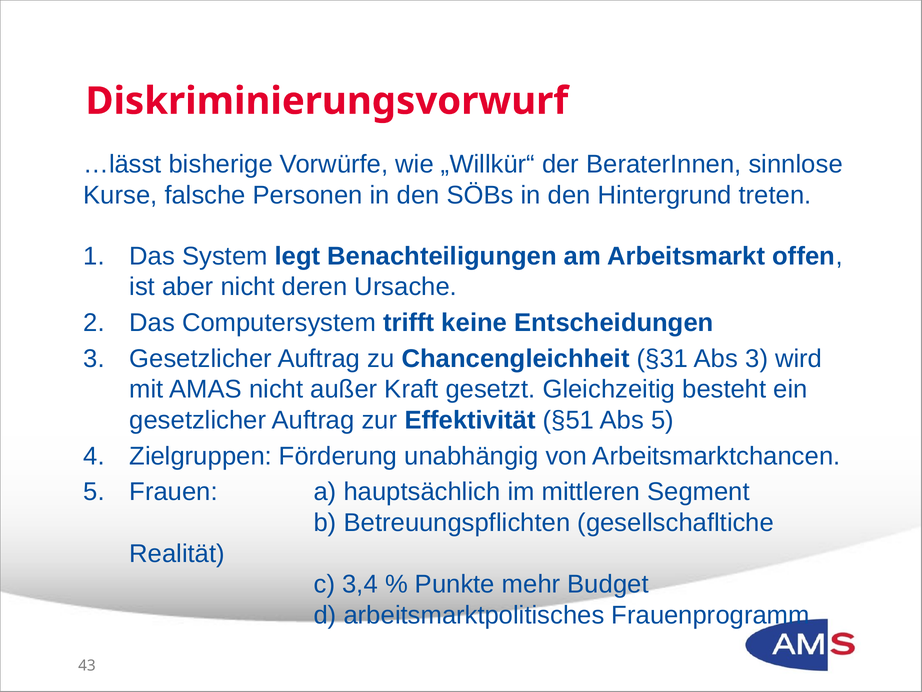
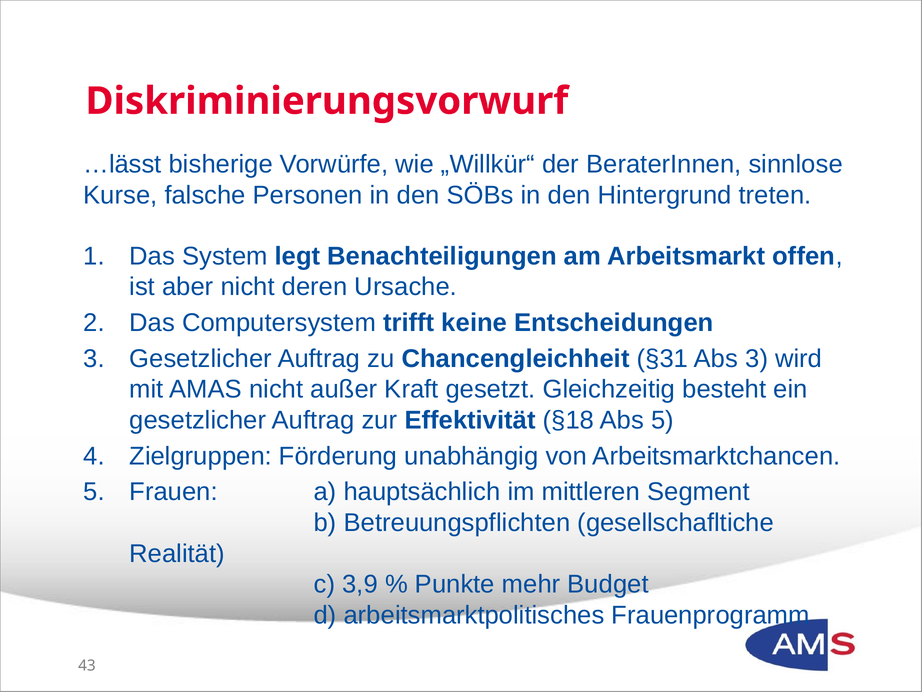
§51: §51 -> §18 (568, 420)
3,4: 3,4 -> 3,9 (360, 584)
